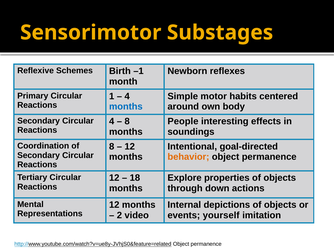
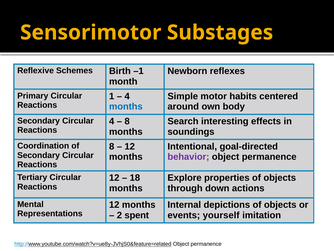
People: People -> Search (183, 121)
behavior colour: orange -> purple (188, 157)
video: video -> spent (137, 215)
